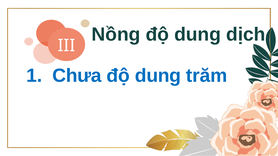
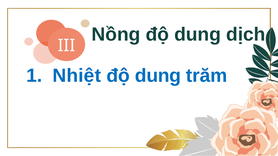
Chưa: Chưa -> Nhiệt (77, 76)
